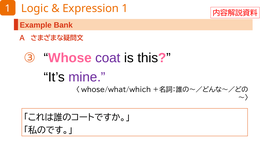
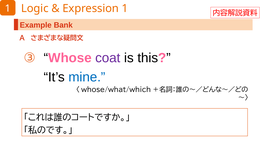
mine colour: purple -> blue (87, 77)
